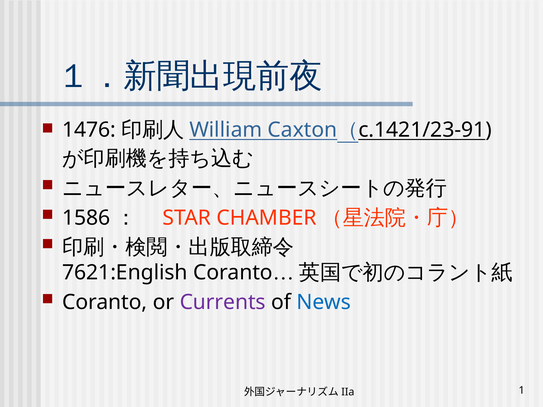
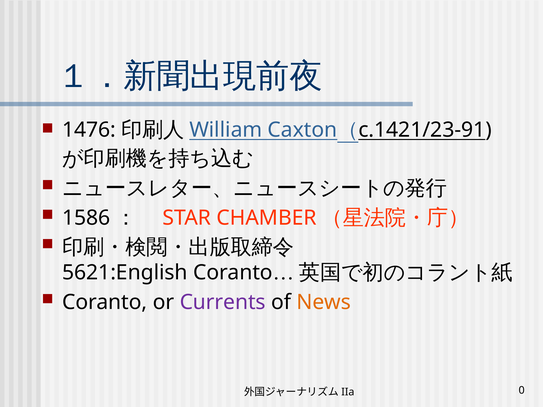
7621:English: 7621:English -> 5621:English (125, 273)
News colour: blue -> orange (324, 302)
1: 1 -> 0 (522, 390)
